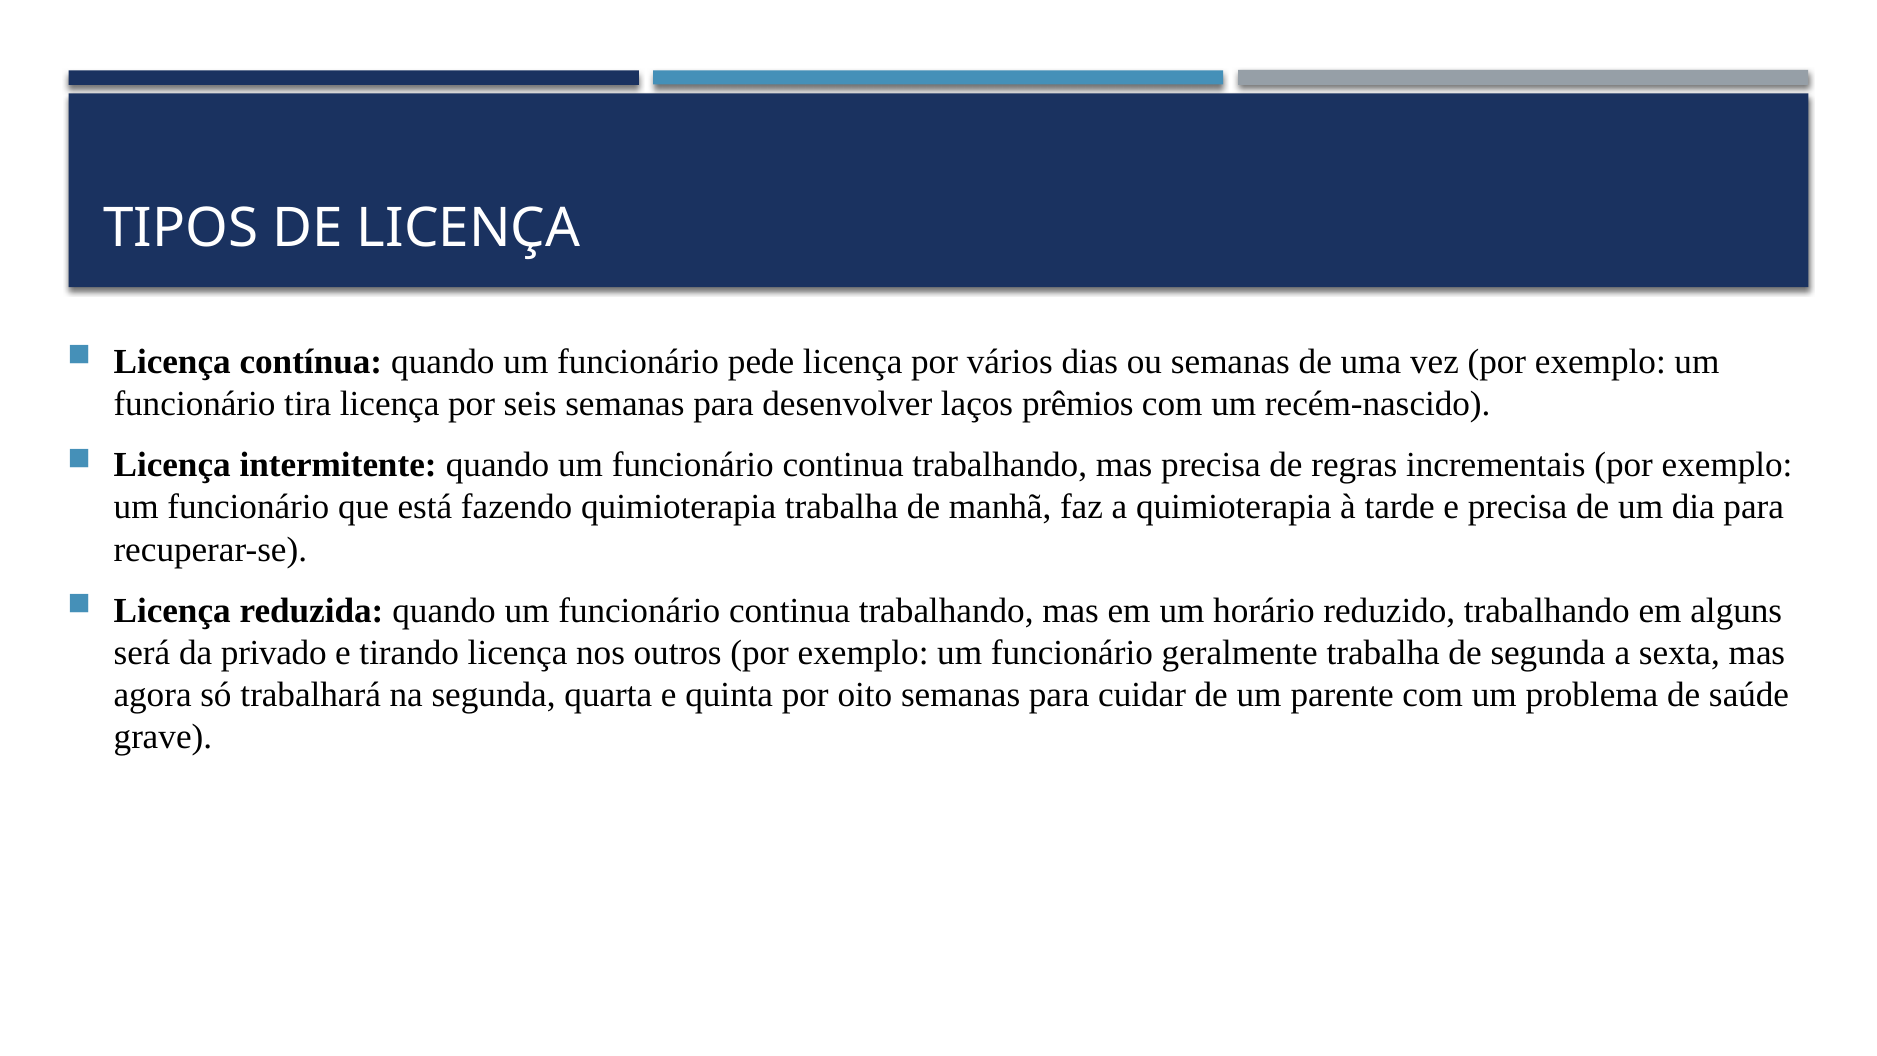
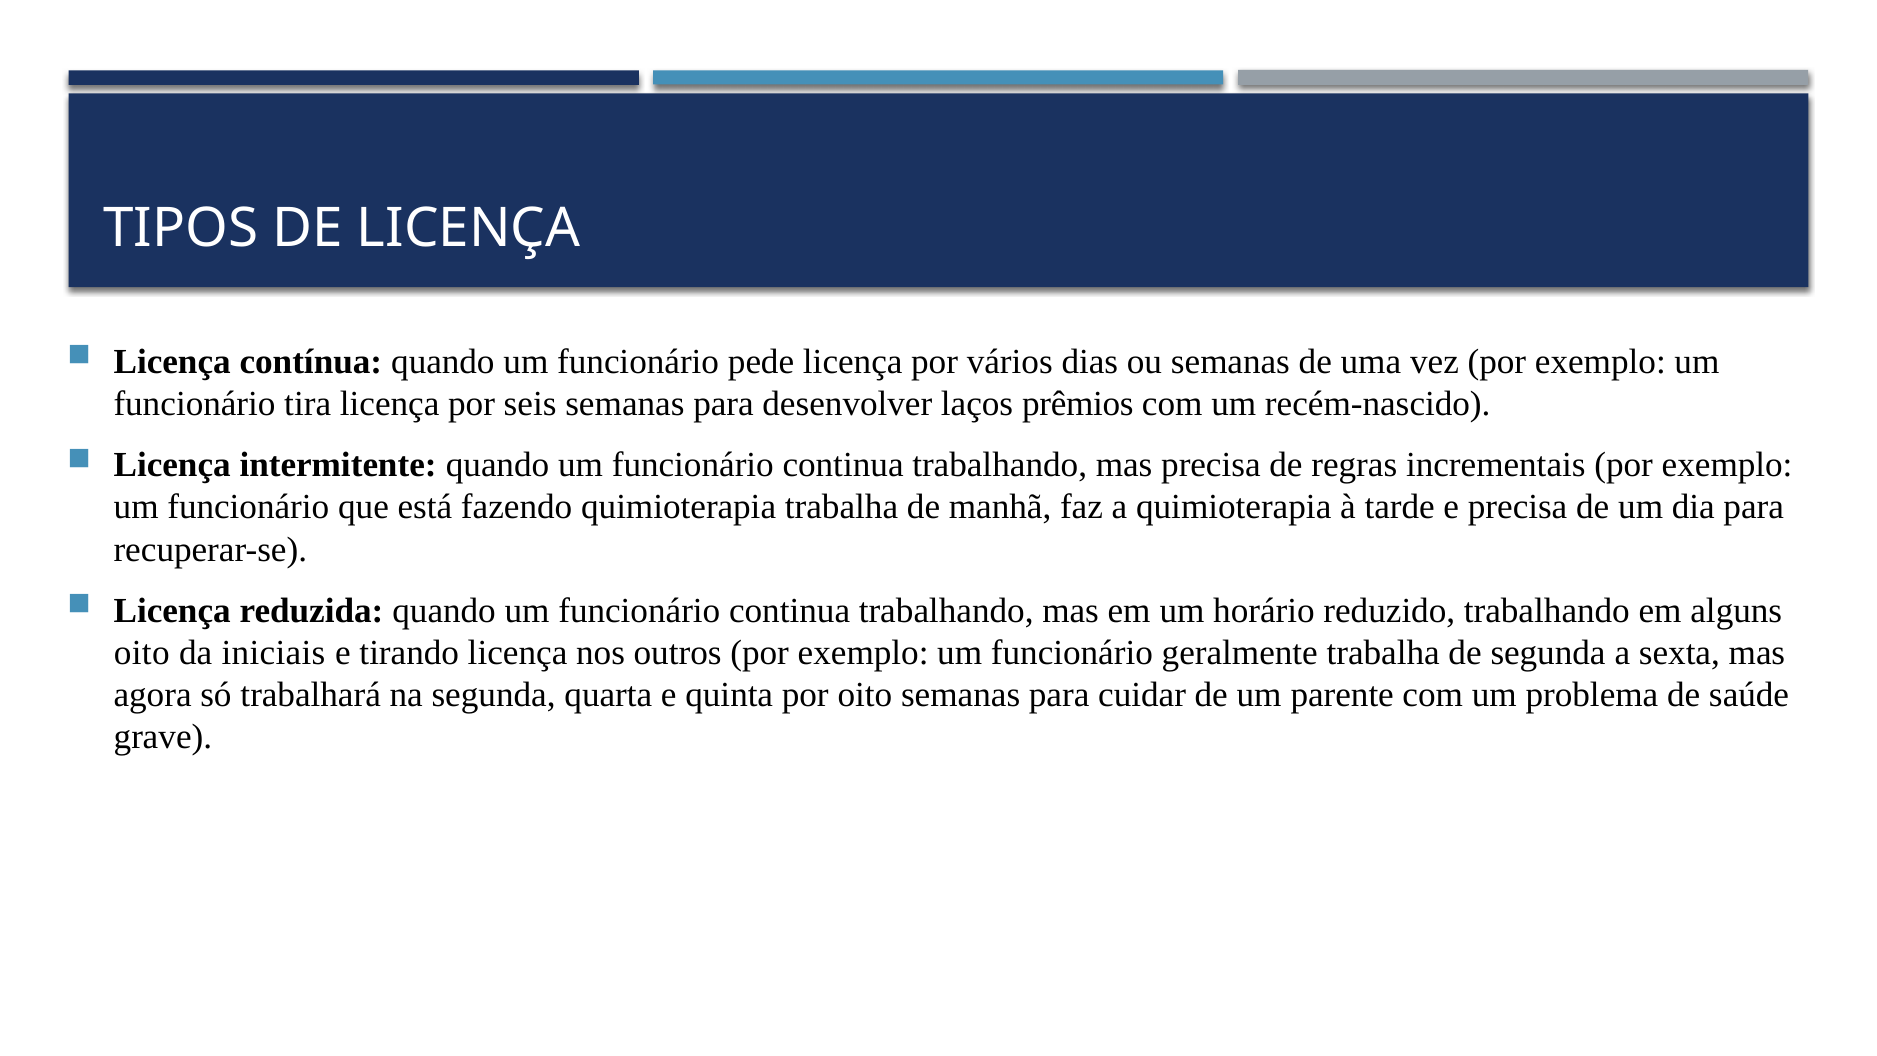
será: será -> oito (142, 653)
privado: privado -> iniciais (273, 653)
